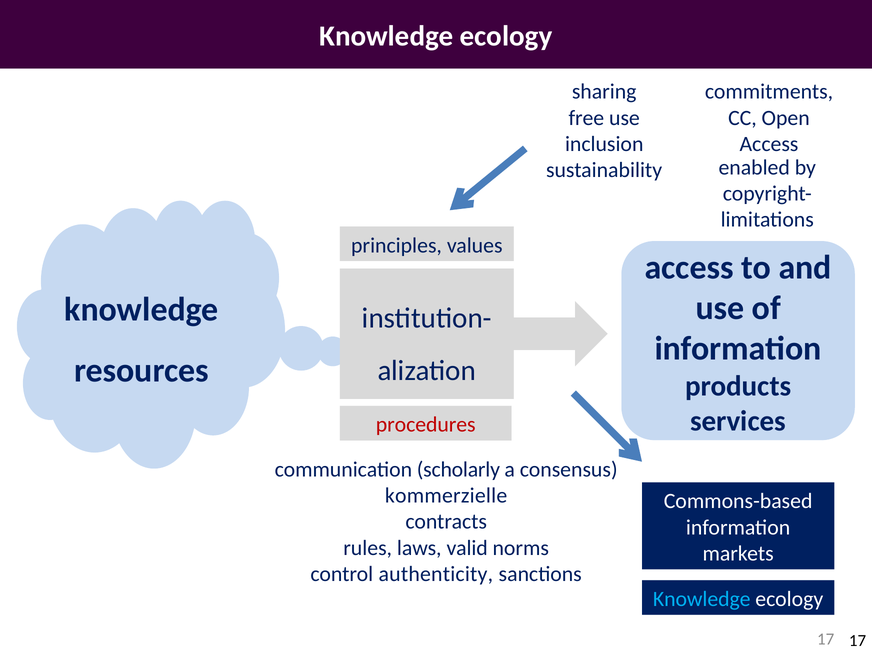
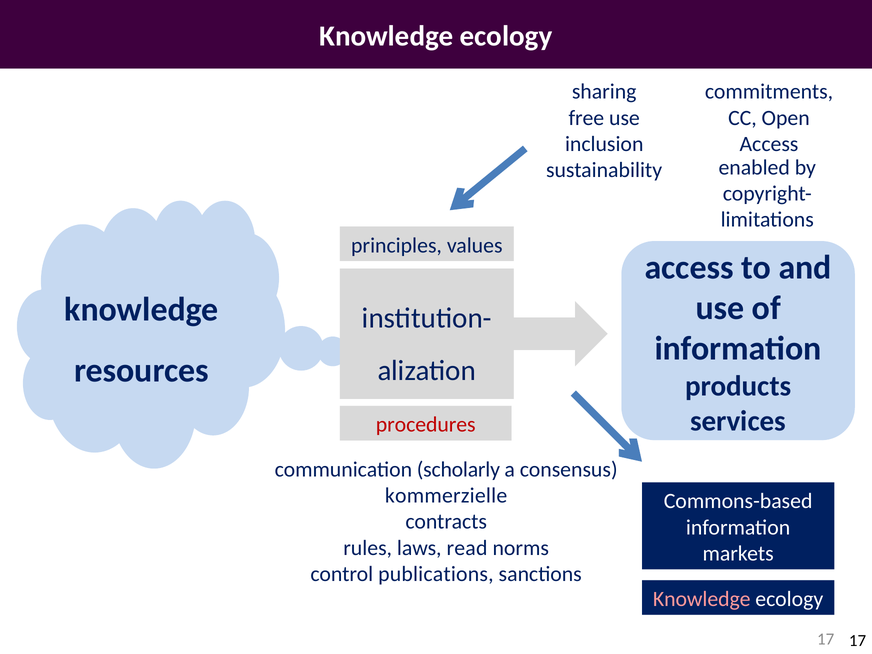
valid: valid -> read (467, 548)
authenticity: authenticity -> publications (436, 574)
Knowledge colour: light blue -> pink (702, 599)
